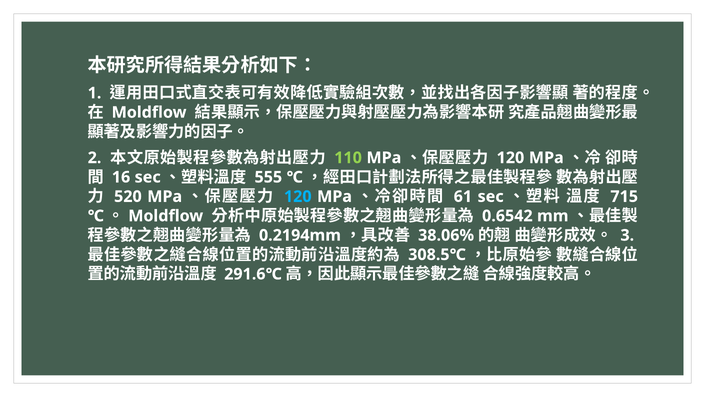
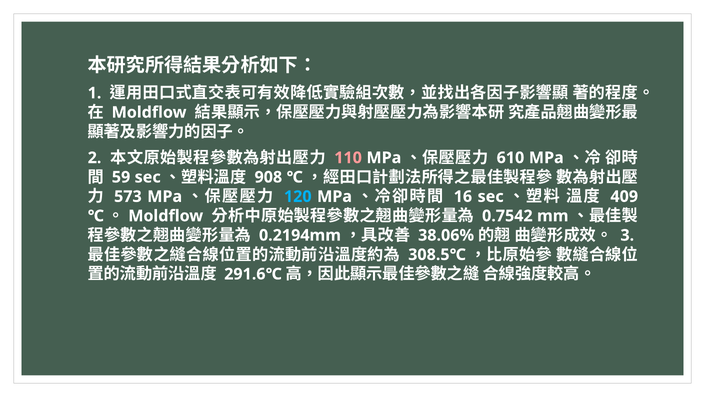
110 colour: light green -> pink (348, 158)
120: 120 -> 610 (510, 158)
16: 16 -> 59 (121, 177)
555: 555 -> 908 (268, 177)
520: 520 -> 573 (128, 196)
61: 61 -> 16 (463, 196)
715: 715 -> 409 (624, 196)
0.6542: 0.6542 -> 0.7542 (507, 216)
